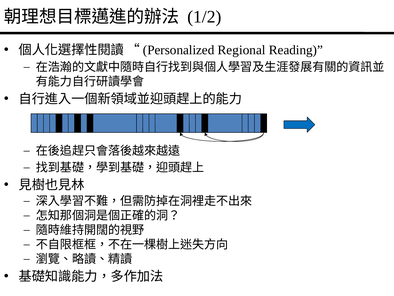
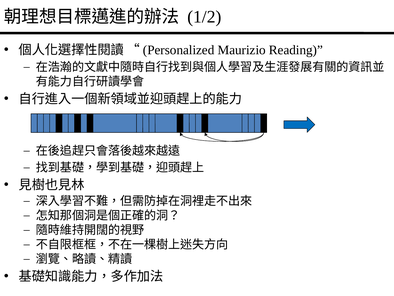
Regional: Regional -> Maurizio (242, 50)
